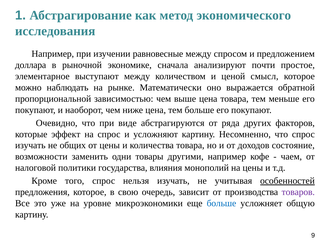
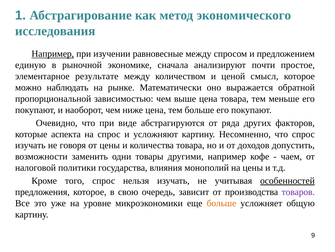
Например underline: none -> present (53, 54)
доллара: доллара -> единую (30, 65)
выступают: выступают -> результате (97, 76)
эффект: эффект -> аспекта (66, 134)
общих: общих -> говоря (73, 145)
состояние: состояние -> допустить (293, 145)
больше colour: blue -> orange (221, 203)
